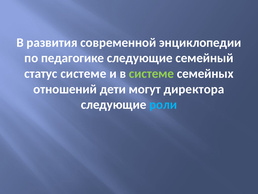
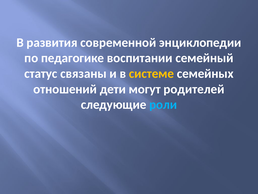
педагогике следующие: следующие -> воспитании (140, 58)
статус системе: системе -> связаны (83, 73)
системе colour: light green -> yellow (151, 73)
директора: директора -> родителей (194, 89)
